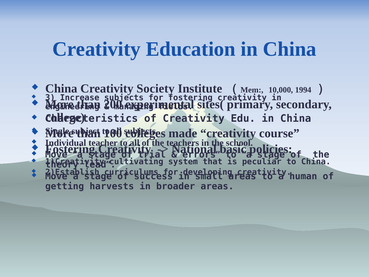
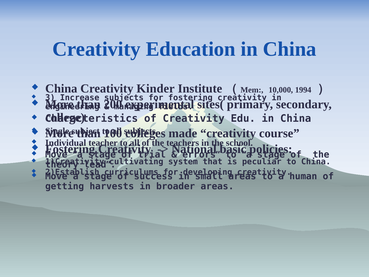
Society: Society -> Kinder (156, 88)
